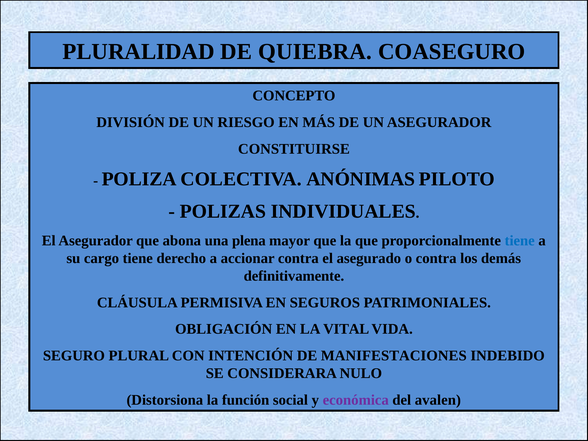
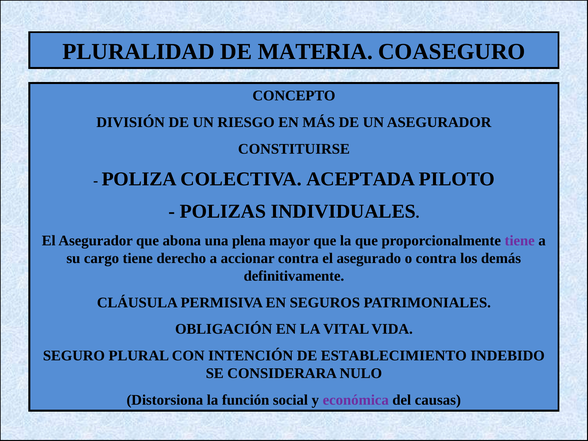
QUIEBRA: QUIEBRA -> MATERIA (315, 52)
ANÓNIMAS: ANÓNIMAS -> ACEPTADA (361, 179)
tiene colour: blue -> purple (520, 241)
MANIFESTACIONES: MANIFESTACIONES -> ESTABLECIMIENTO (394, 356)
avalen: avalen -> causas (438, 400)
